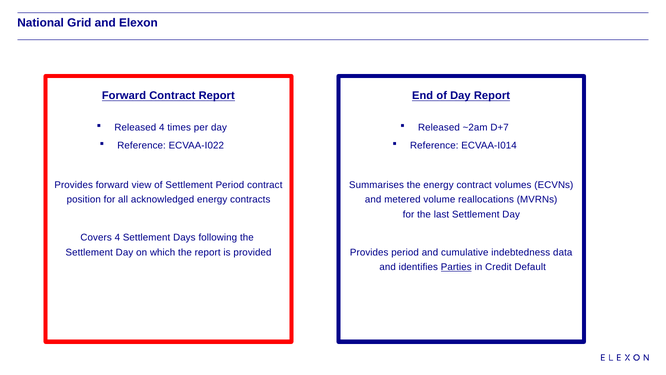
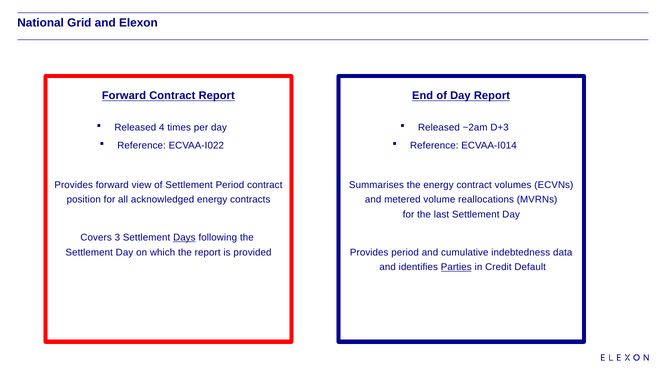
D+7: D+7 -> D+3 (500, 128)
Covers 4: 4 -> 3 (117, 238)
Days underline: none -> present (184, 238)
